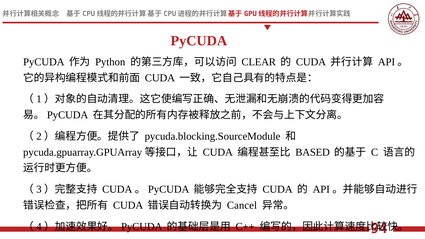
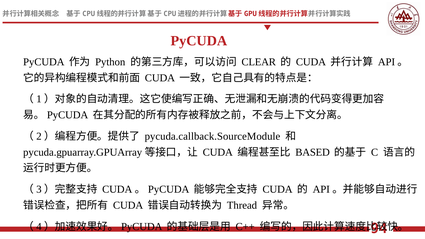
pycuda.blocking.SourceModule: pycuda.blocking.SourceModule -> pycuda.callback.SourceModule (212, 136)
Cancel: Cancel -> Thread (242, 205)
